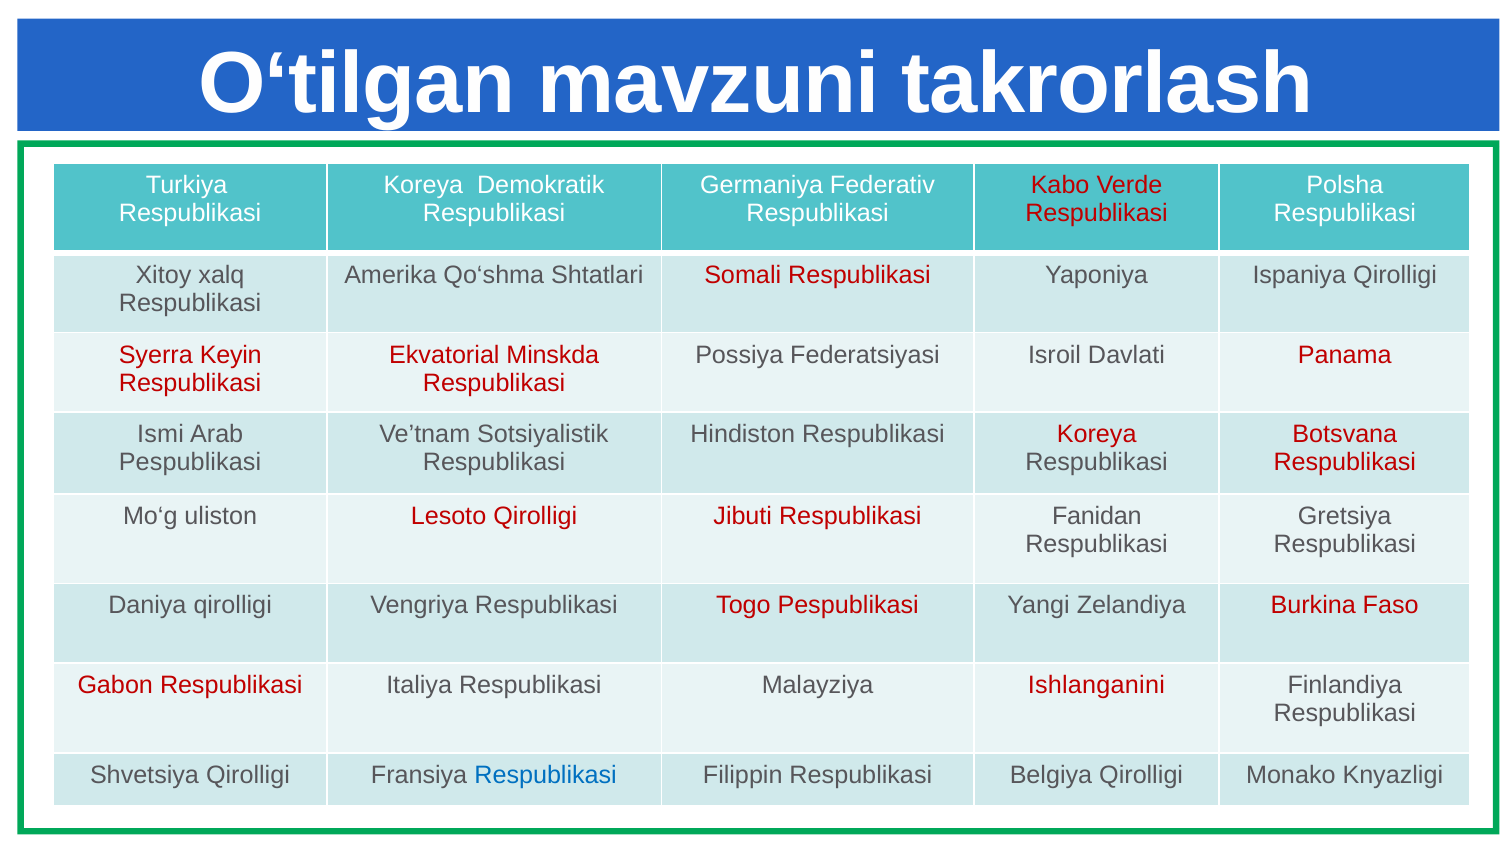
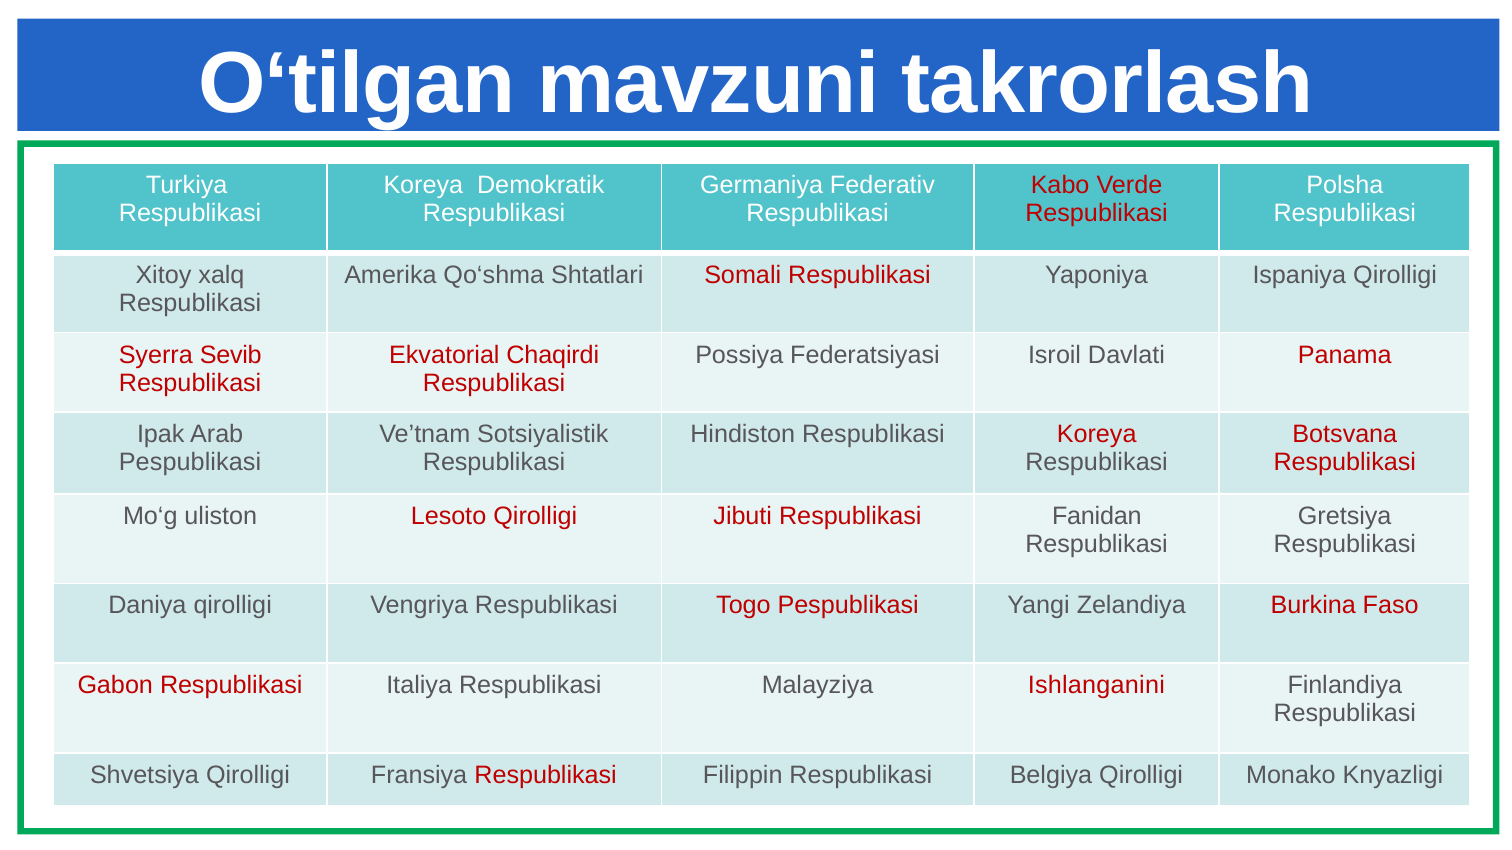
Keyin: Keyin -> Sevib (231, 355)
Minskda: Minskda -> Chaqirdi (553, 355)
Ismi: Ismi -> Ipak (161, 435)
Respublikasi colour: blue -> red (546, 775)
